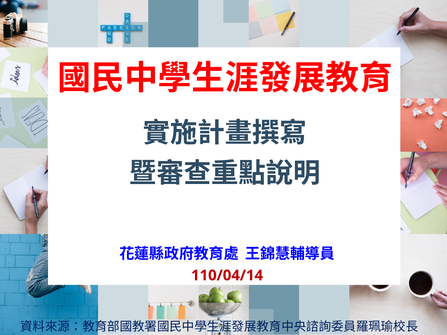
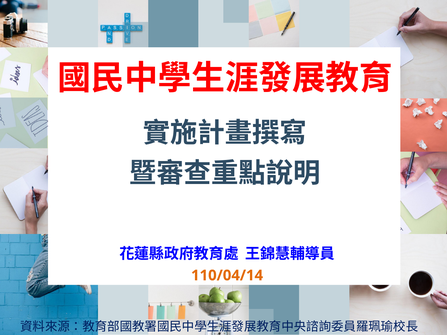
110/04/14 colour: red -> orange (227, 276)
